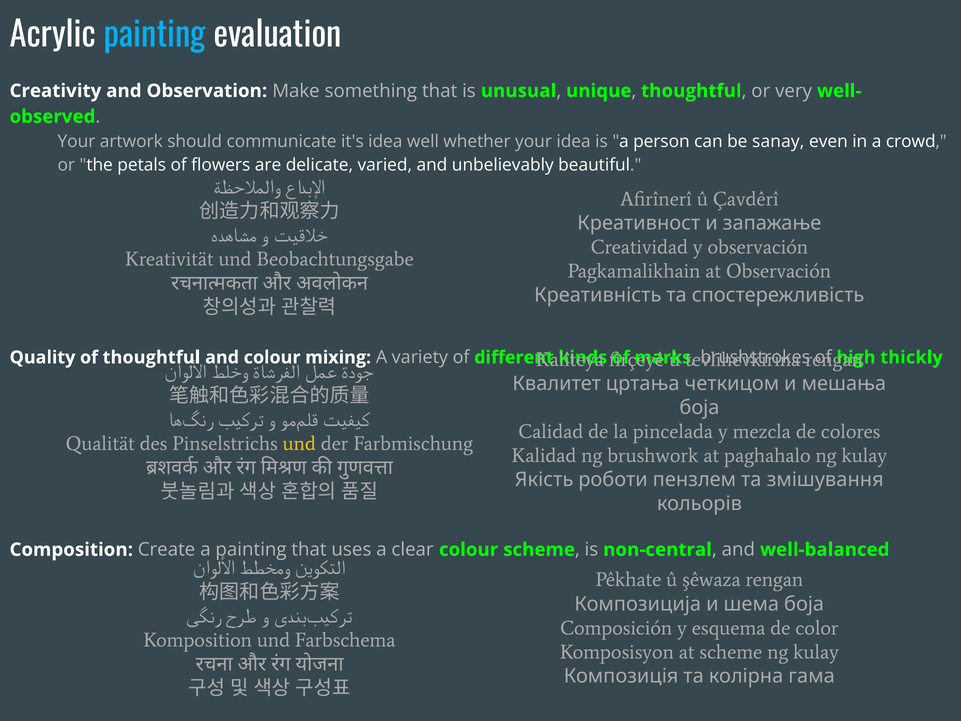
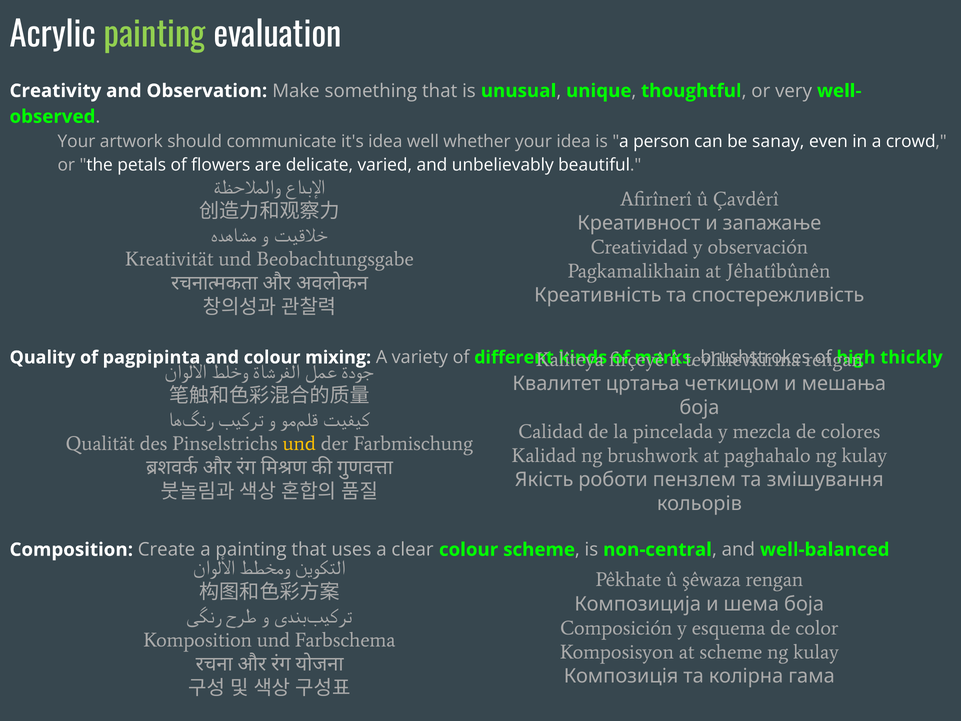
painting colour: light blue -> light green (155, 35)
at Observación: Observación -> Jêhatîbûnên (778, 271)
of thoughtful: thoughtful -> pagpipinta (151, 357)
